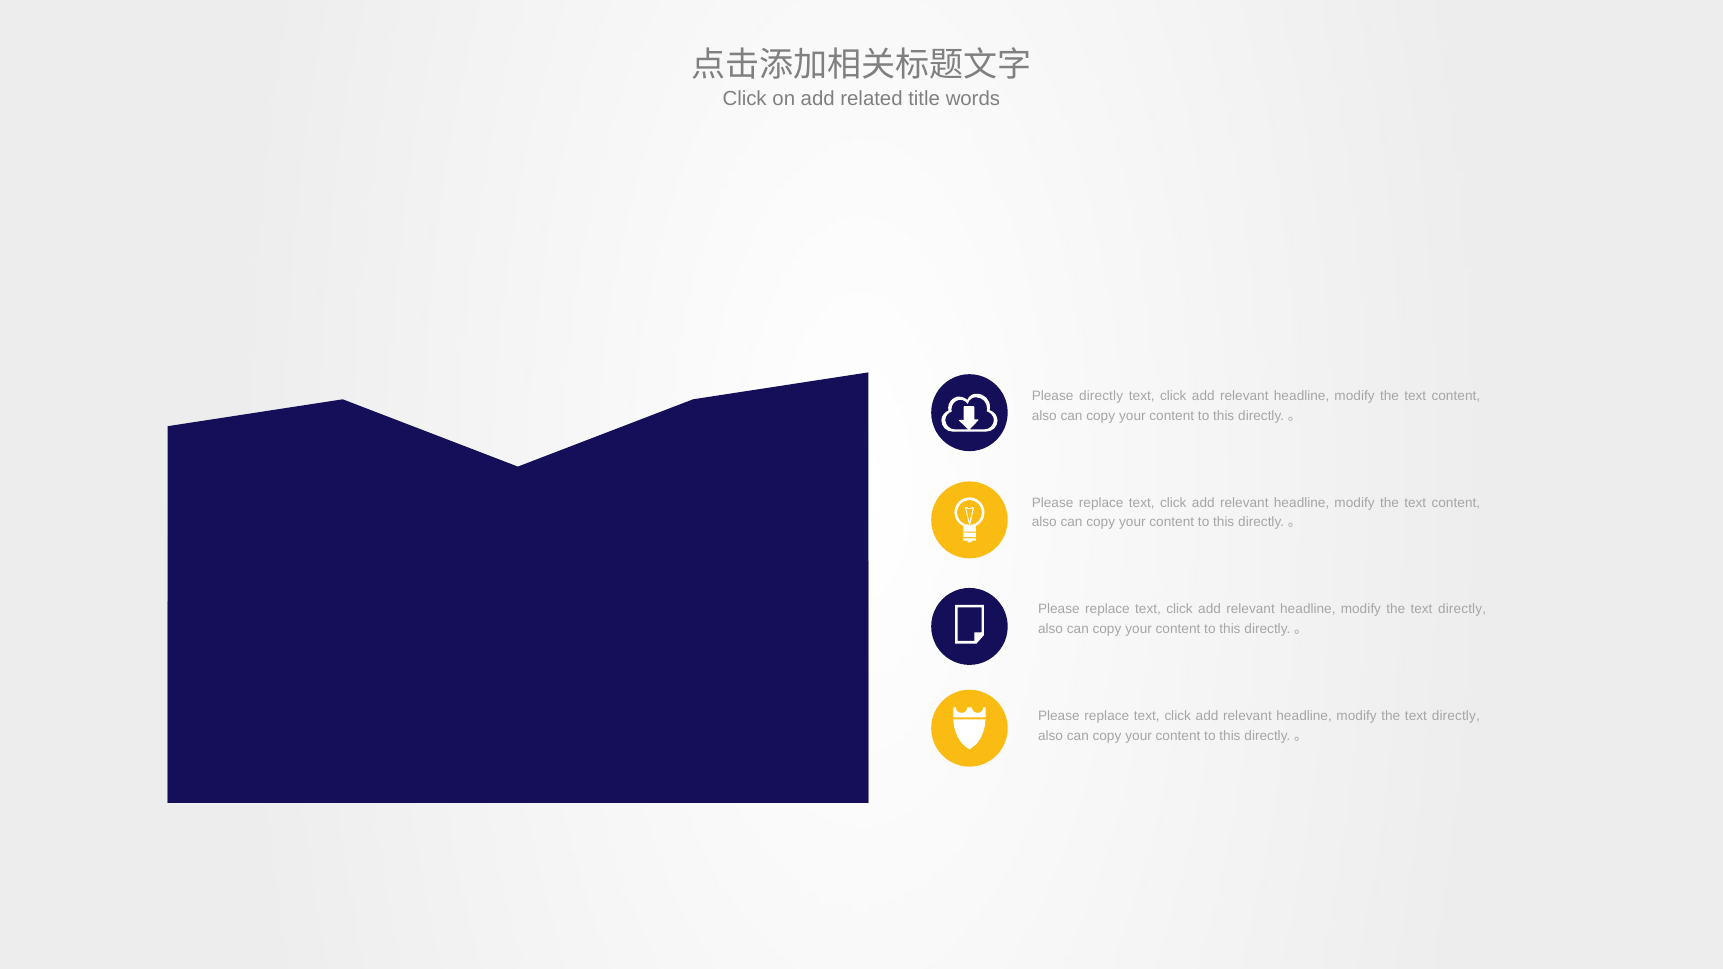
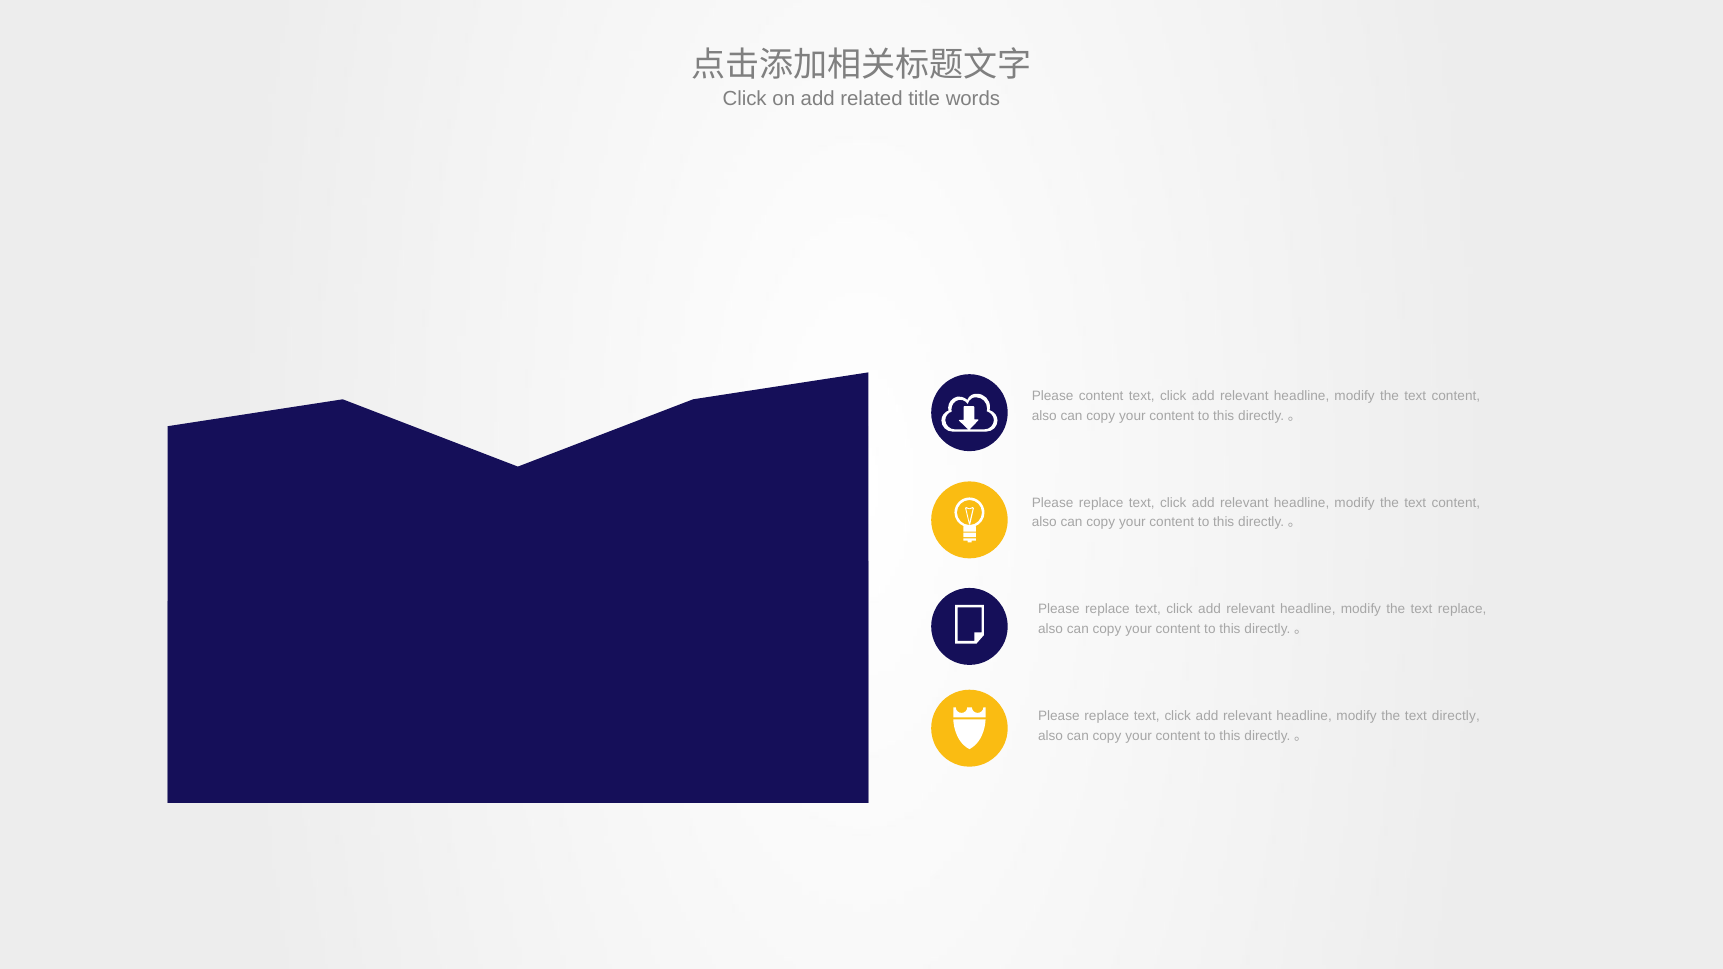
Please directly: directly -> content (1101, 396)
directly: directly -> replace (1462, 610)
